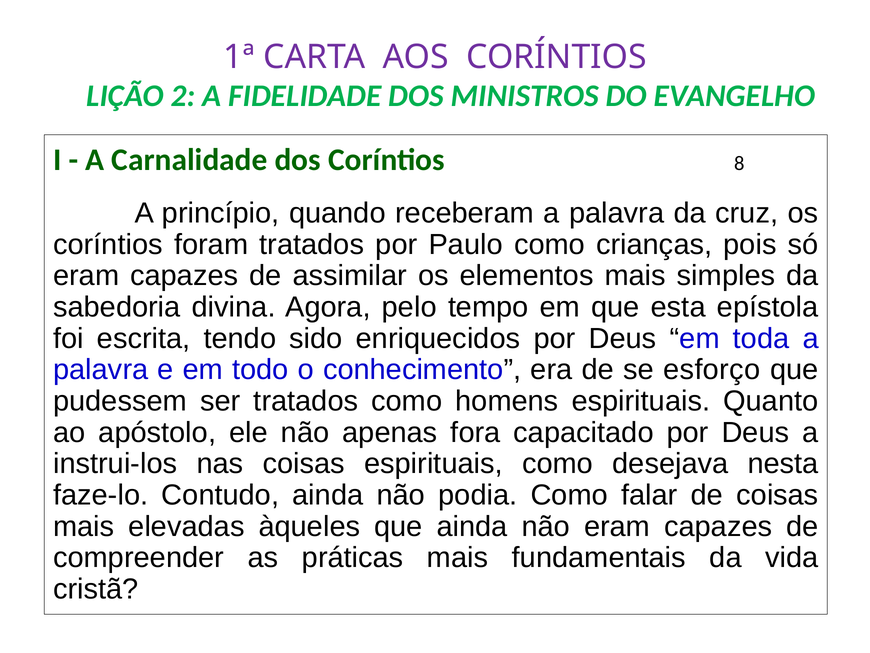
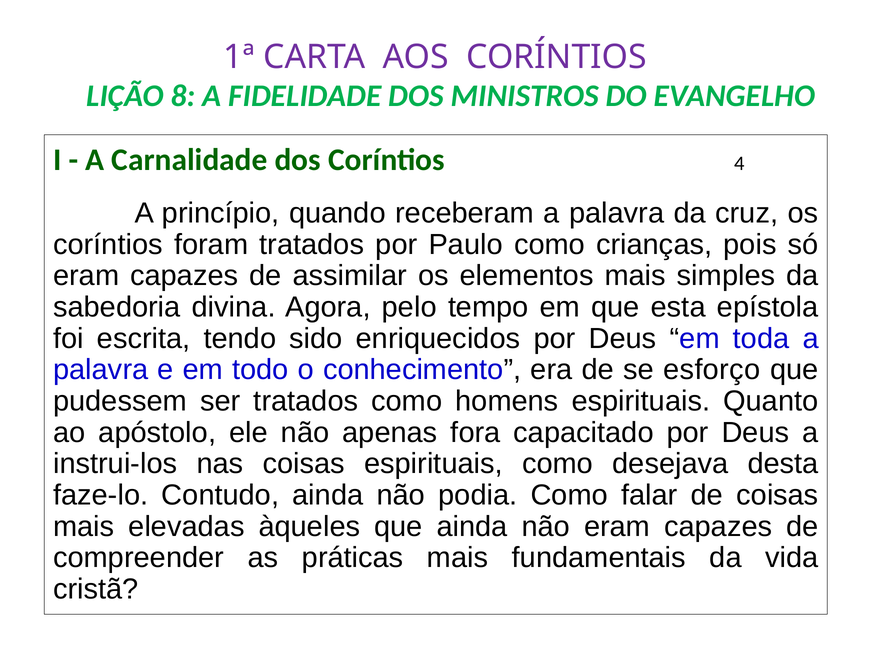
2: 2 -> 8 (183, 96)
8: 8 -> 4 (739, 163)
nesta: nesta -> desta (783, 463)
